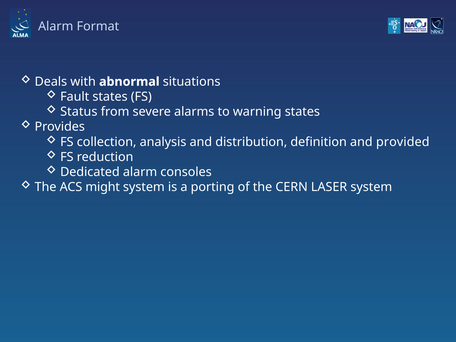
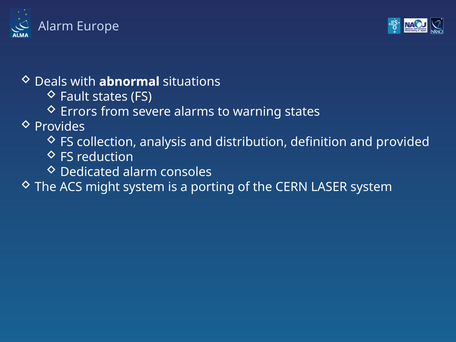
Format: Format -> Europe (98, 26)
Status: Status -> Errors (79, 112)
